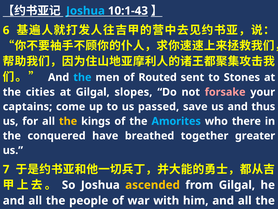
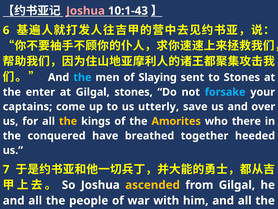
Joshua colour: light blue -> pink (85, 11)
Routed: Routed -> Slaying (158, 77)
cities: cities -> enter (40, 92)
Gilgal slopes: slopes -> stones (134, 92)
forsake colour: pink -> light blue (225, 92)
passed: passed -> utterly (159, 106)
thus: thus -> over (263, 106)
Amorites colour: light blue -> yellow (176, 121)
greater: greater -> heeded (255, 135)
